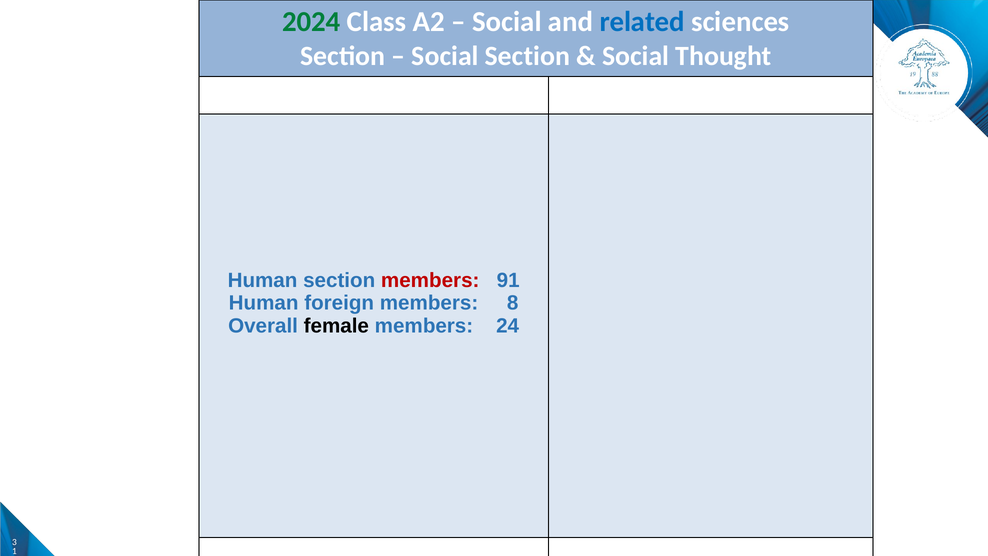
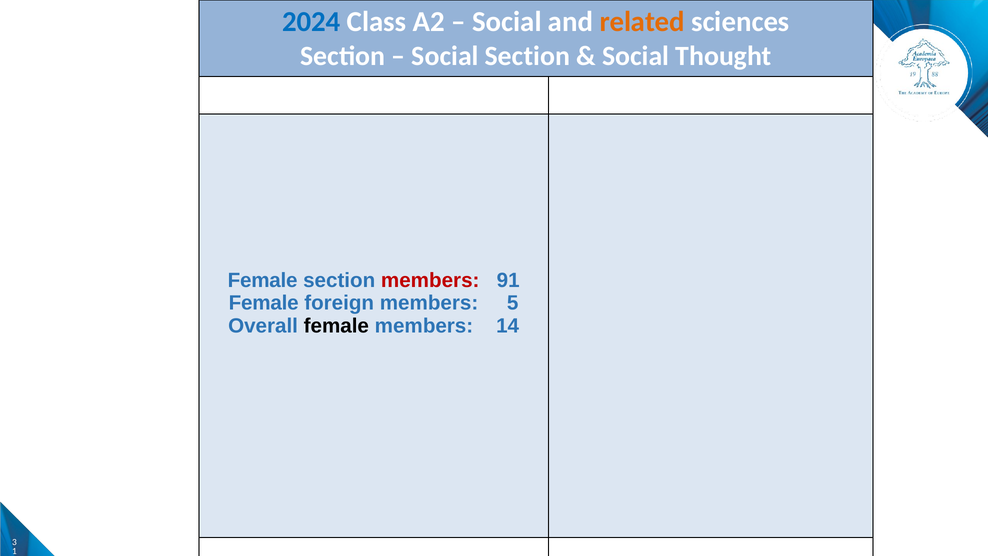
2024 colour: green -> blue (311, 22)
related colour: blue -> orange (642, 22)
Human: Human -> Female (263, 280)
Human: Human -> Female (264, 303)
8: 8 -> 5 (513, 303)
24: 24 -> 14 (508, 326)
